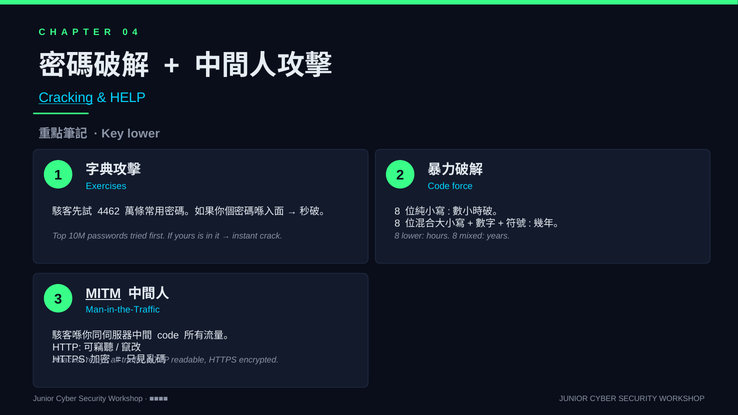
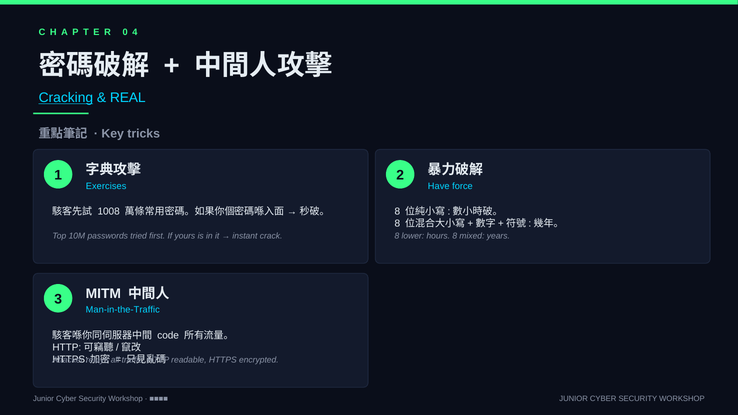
HELP: HELP -> REAL (128, 98)
Key lower: lower -> tricks (144, 134)
Code: Code -> Have (439, 186)
4462: 4462 -> 1008 (109, 211)
MITM underline: present -> none (103, 294)
